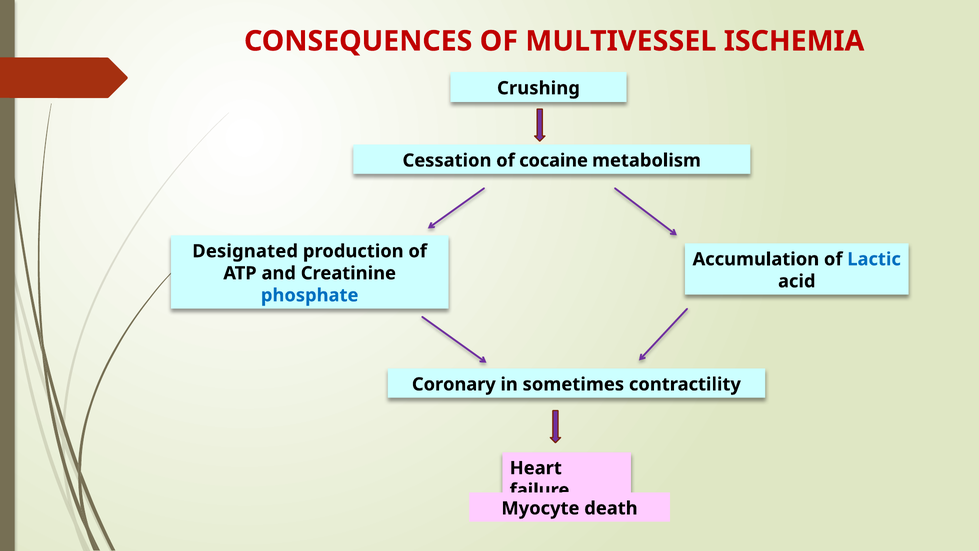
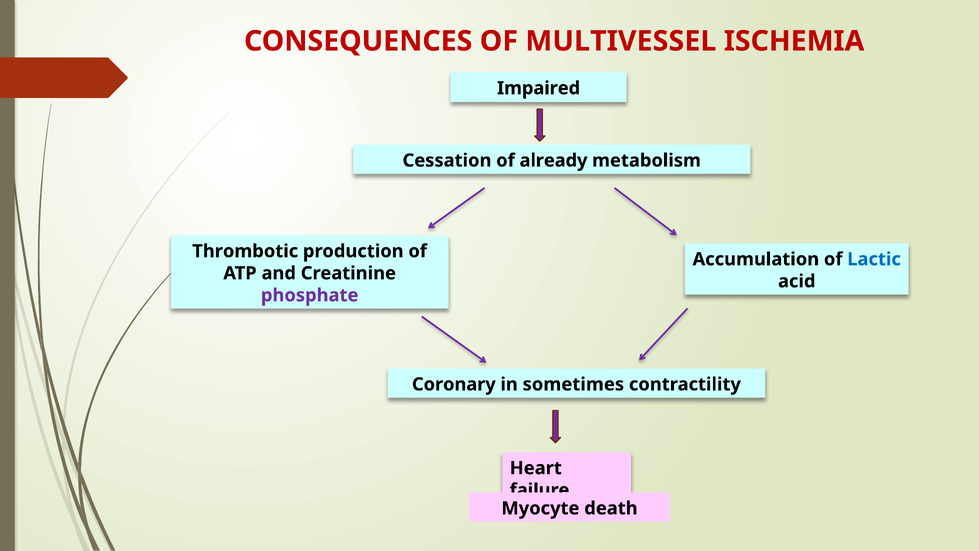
Crushing: Crushing -> Impaired (539, 88)
cocaine: cocaine -> already (554, 160)
Designated: Designated -> Thrombotic (245, 251)
phosphate colour: blue -> purple (310, 295)
